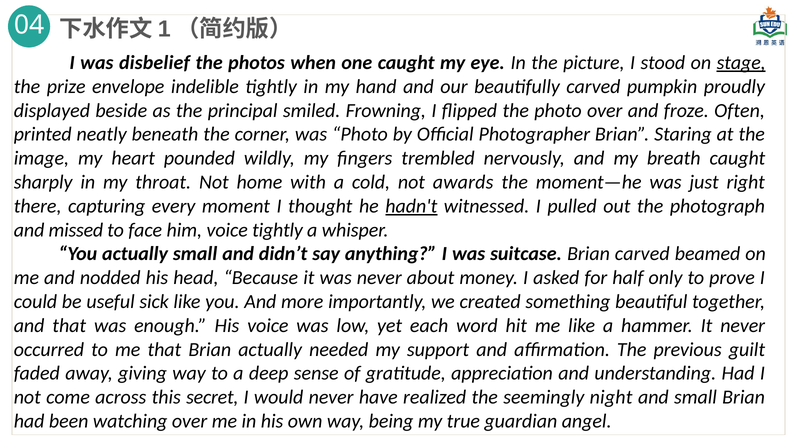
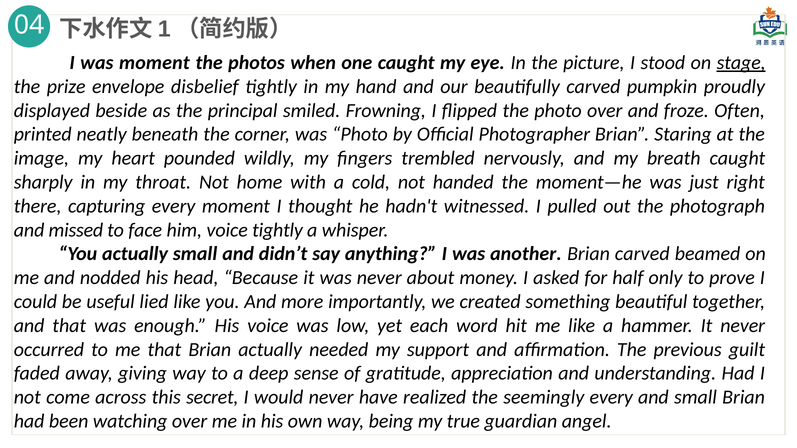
was disbelief: disbelief -> moment (154, 63)
indelible: indelible -> disbelief (205, 87)
awards: awards -> handed (463, 182)
hadn't underline: present -> none (411, 206)
suitcase: suitcase -> another (526, 254)
sick: sick -> lied (154, 302)
seemingly night: night -> every (611, 398)
